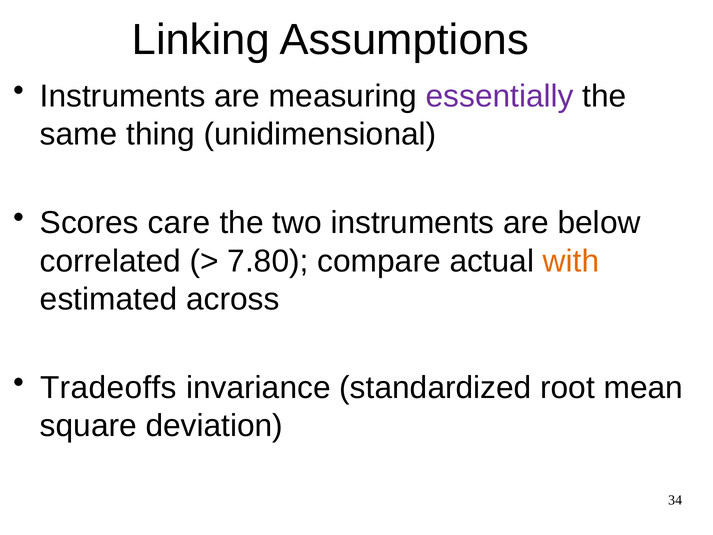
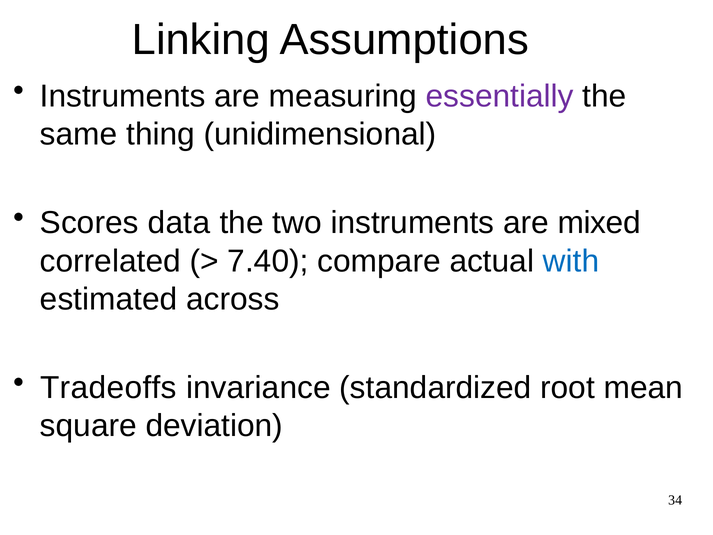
care: care -> data (179, 223)
below: below -> mixed (599, 223)
7.80: 7.80 -> 7.40 (268, 261)
with colour: orange -> blue (571, 261)
